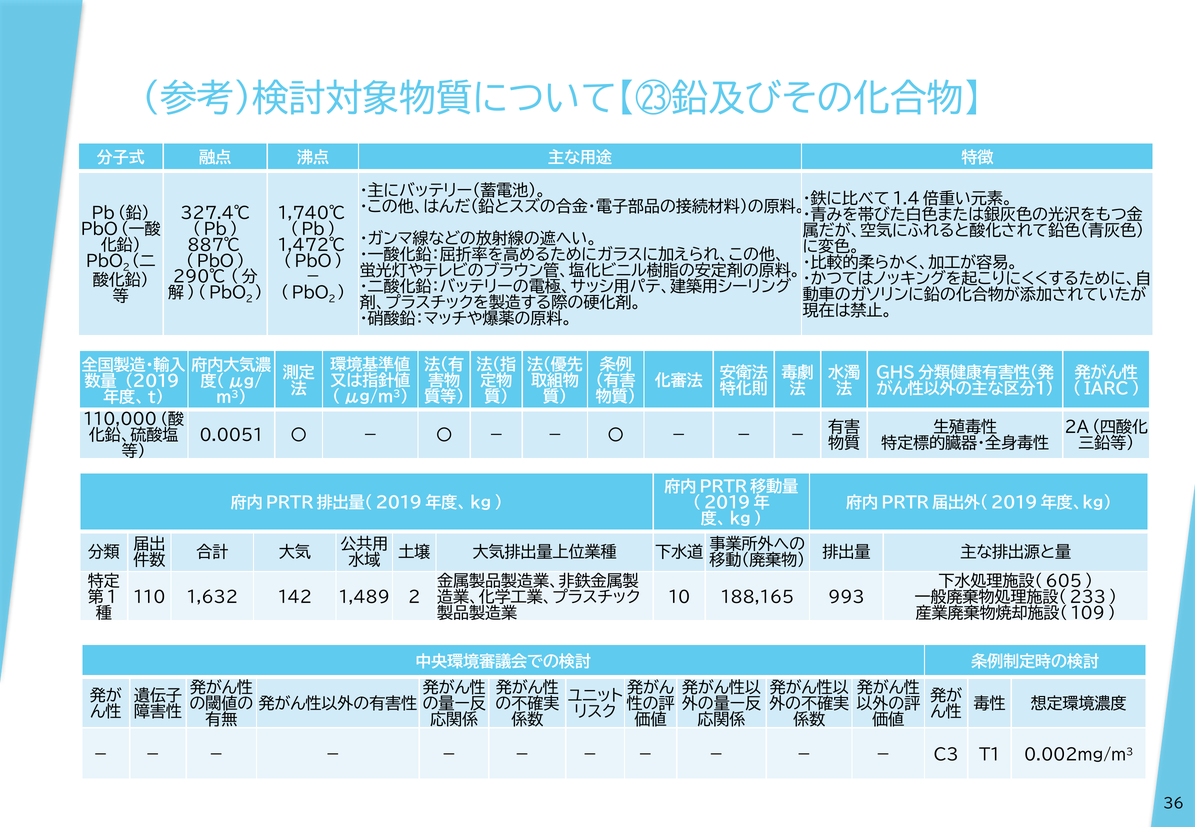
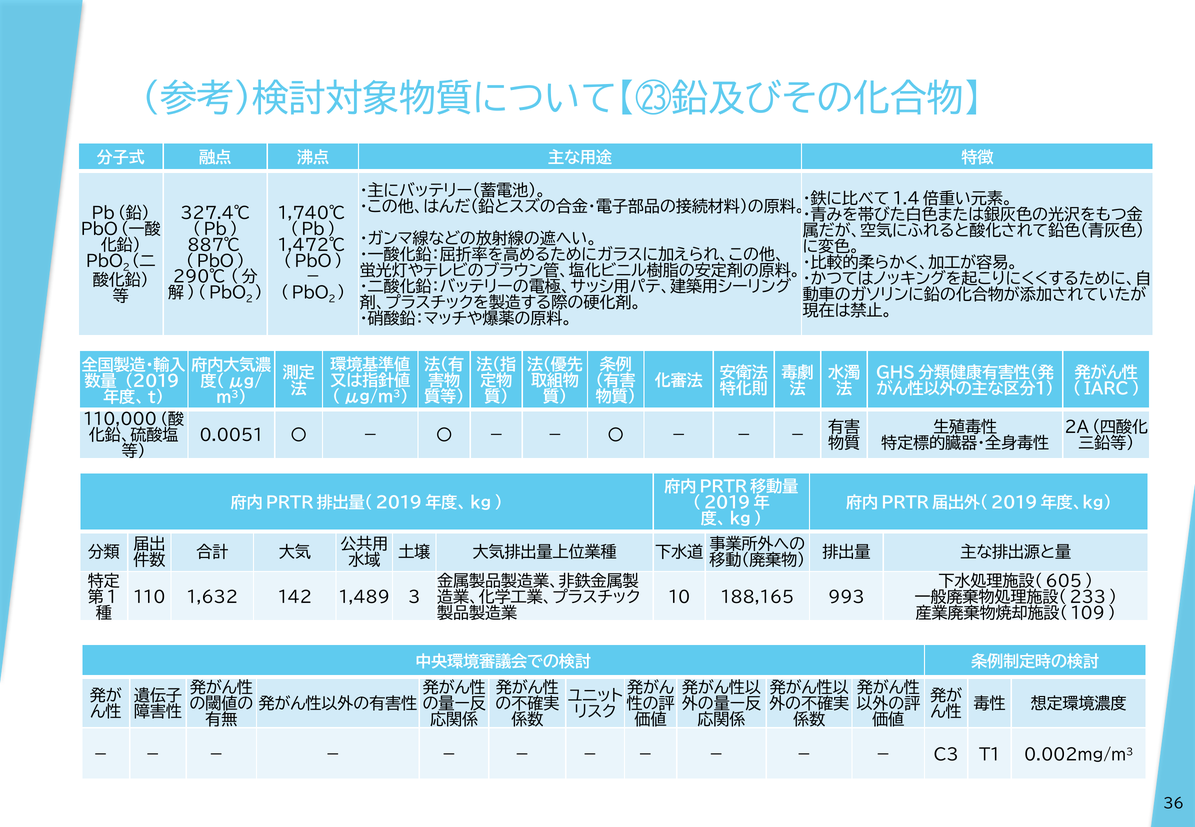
1,489 2: 2 -> 3 (414, 598)
